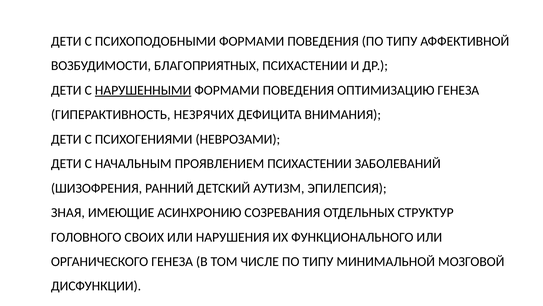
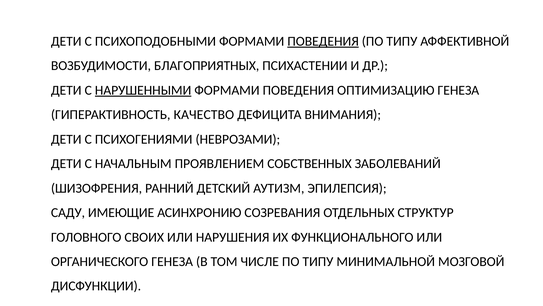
ПОВЕДЕНИЯ underline: none -> present (323, 41)
НЕЗРЯЧИХ: НЕЗРЯЧИХ -> КАЧЕСТВО (204, 115)
ПРОЯВЛЕНИЕМ ПСИХАСТЕНИИ: ПСИХАСТЕНИИ -> СОБСТВЕННЫХ (310, 163)
ЗНАЯ: ЗНАЯ -> САДУ (68, 212)
